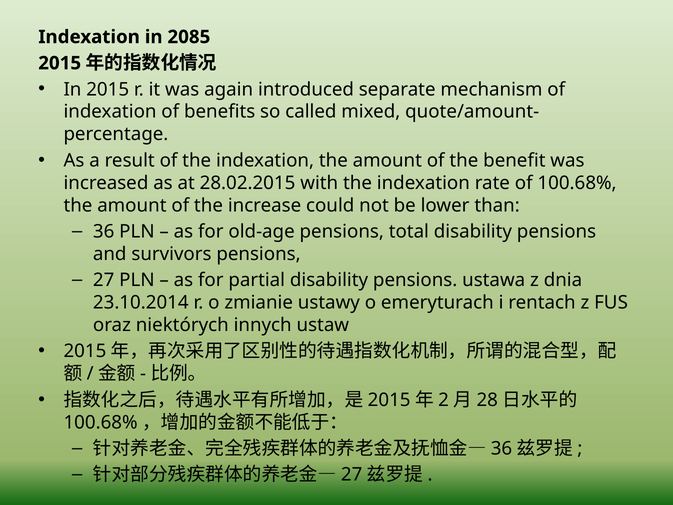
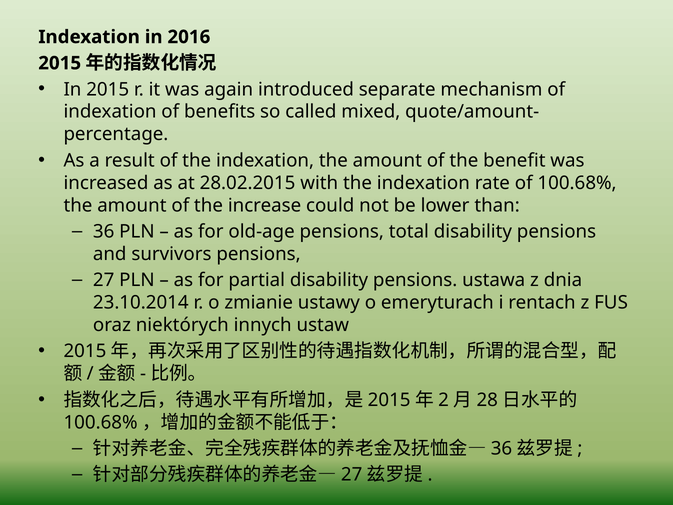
2085: 2085 -> 2016 (189, 37)
